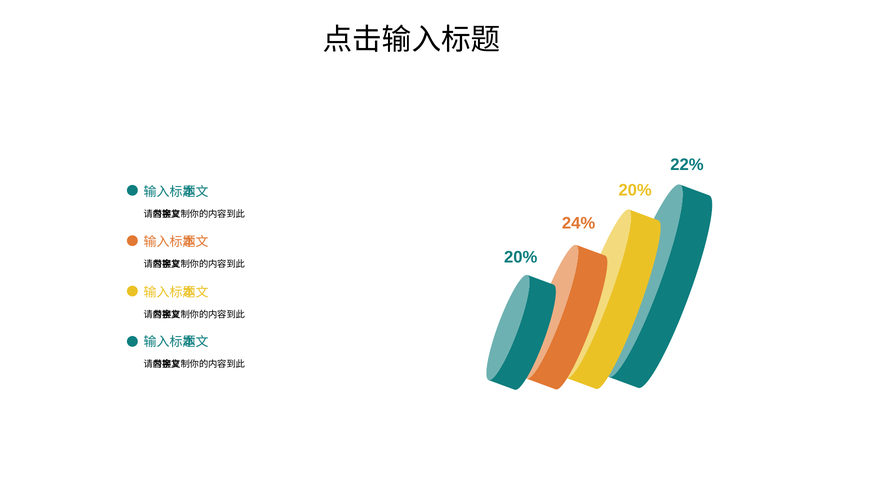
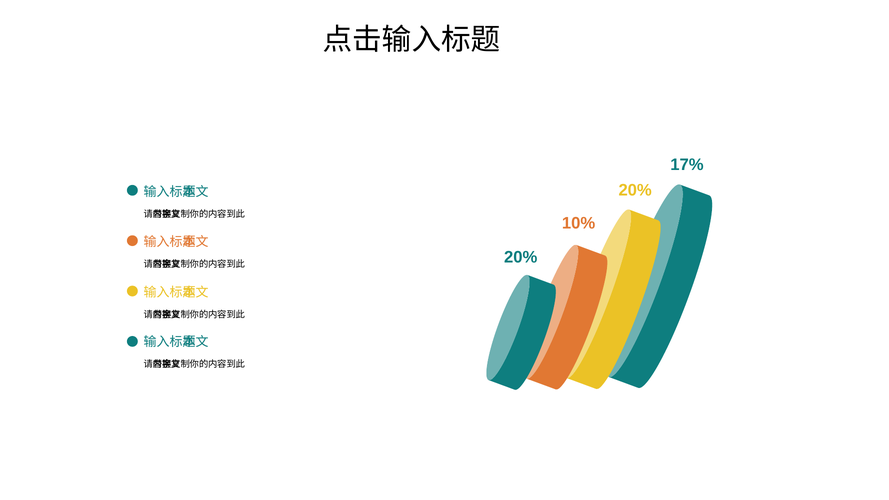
22%: 22% -> 17% (687, 165)
24%: 24% -> 10% (579, 223)
